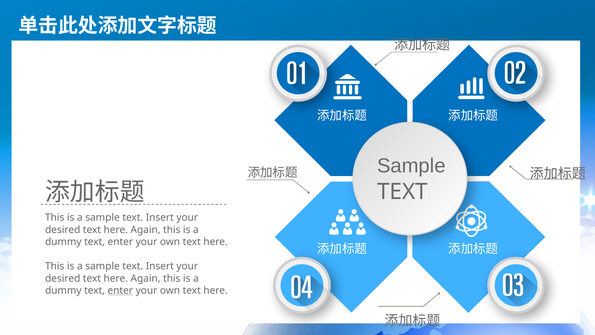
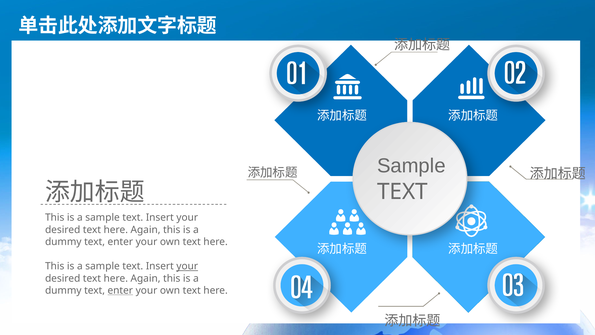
your underline: none -> present (187, 266)
